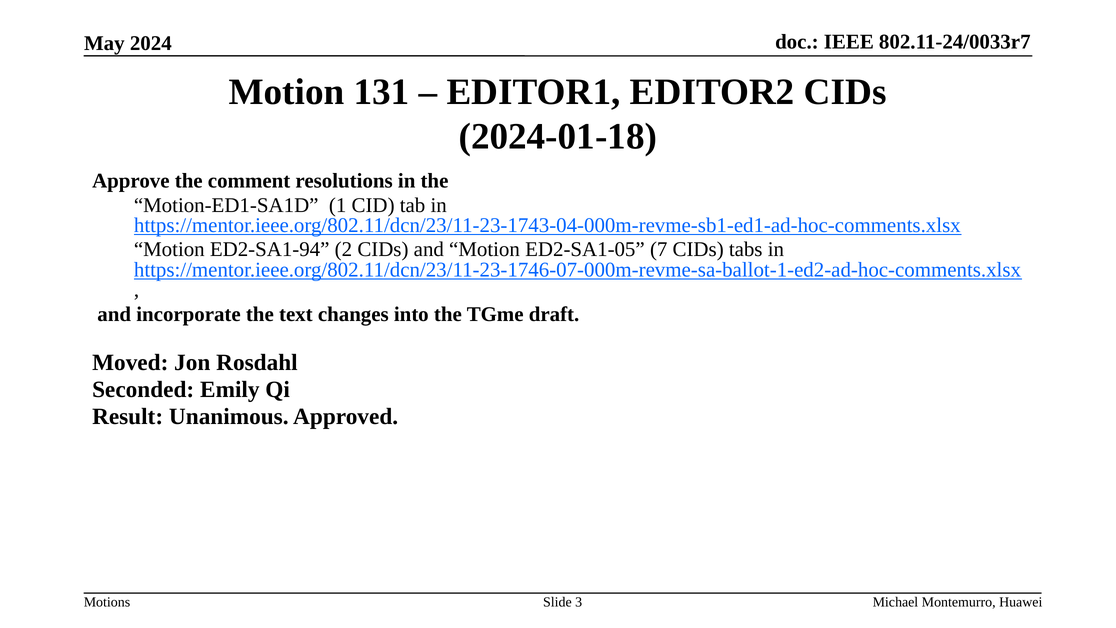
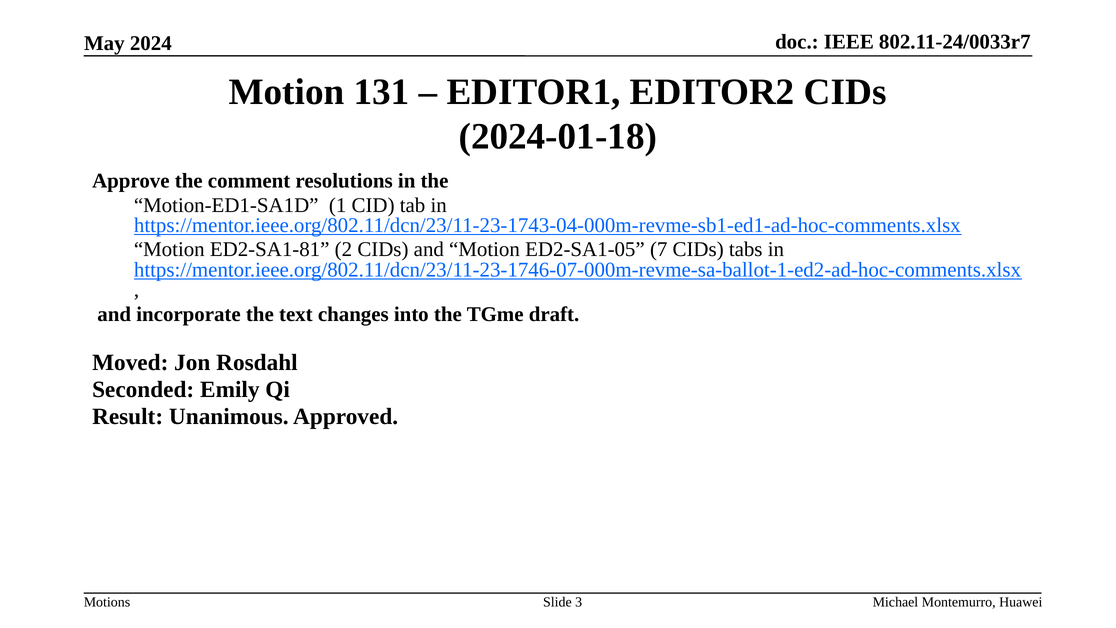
ED2-SA1-94: ED2-SA1-94 -> ED2-SA1-81 (270, 249)
